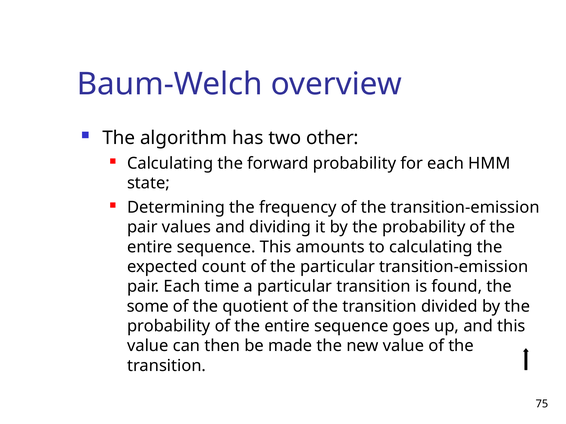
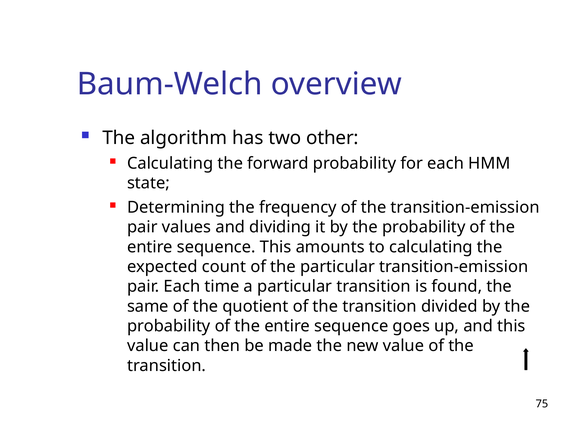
some: some -> same (148, 307)
